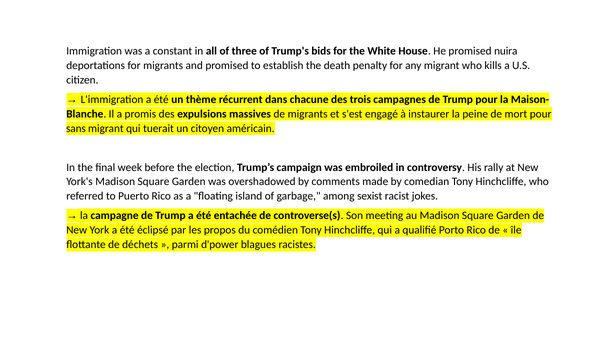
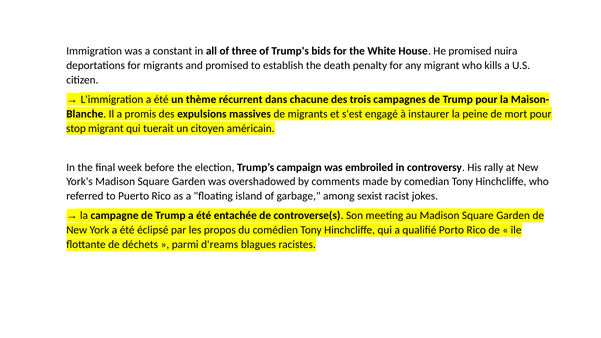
sans: sans -> stop (76, 128)
d'power: d'power -> d'reams (220, 245)
